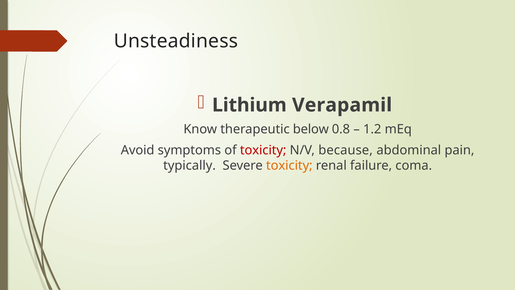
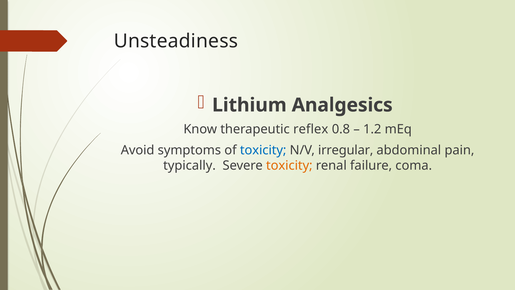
Verapamil: Verapamil -> Analgesics (342, 105)
below: below -> reflex (311, 129)
toxicity colour: red -> blue (263, 150)
because: because -> irregular (346, 150)
